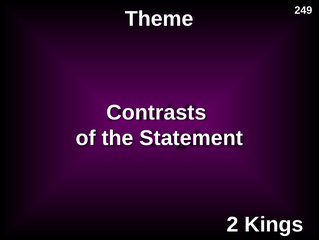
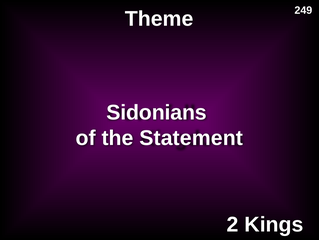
Contrasts: Contrasts -> Sidonians (157, 112)
